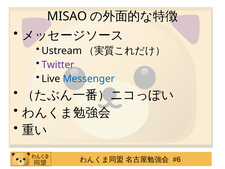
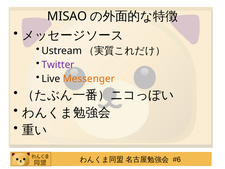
Messenger colour: blue -> orange (89, 79)
